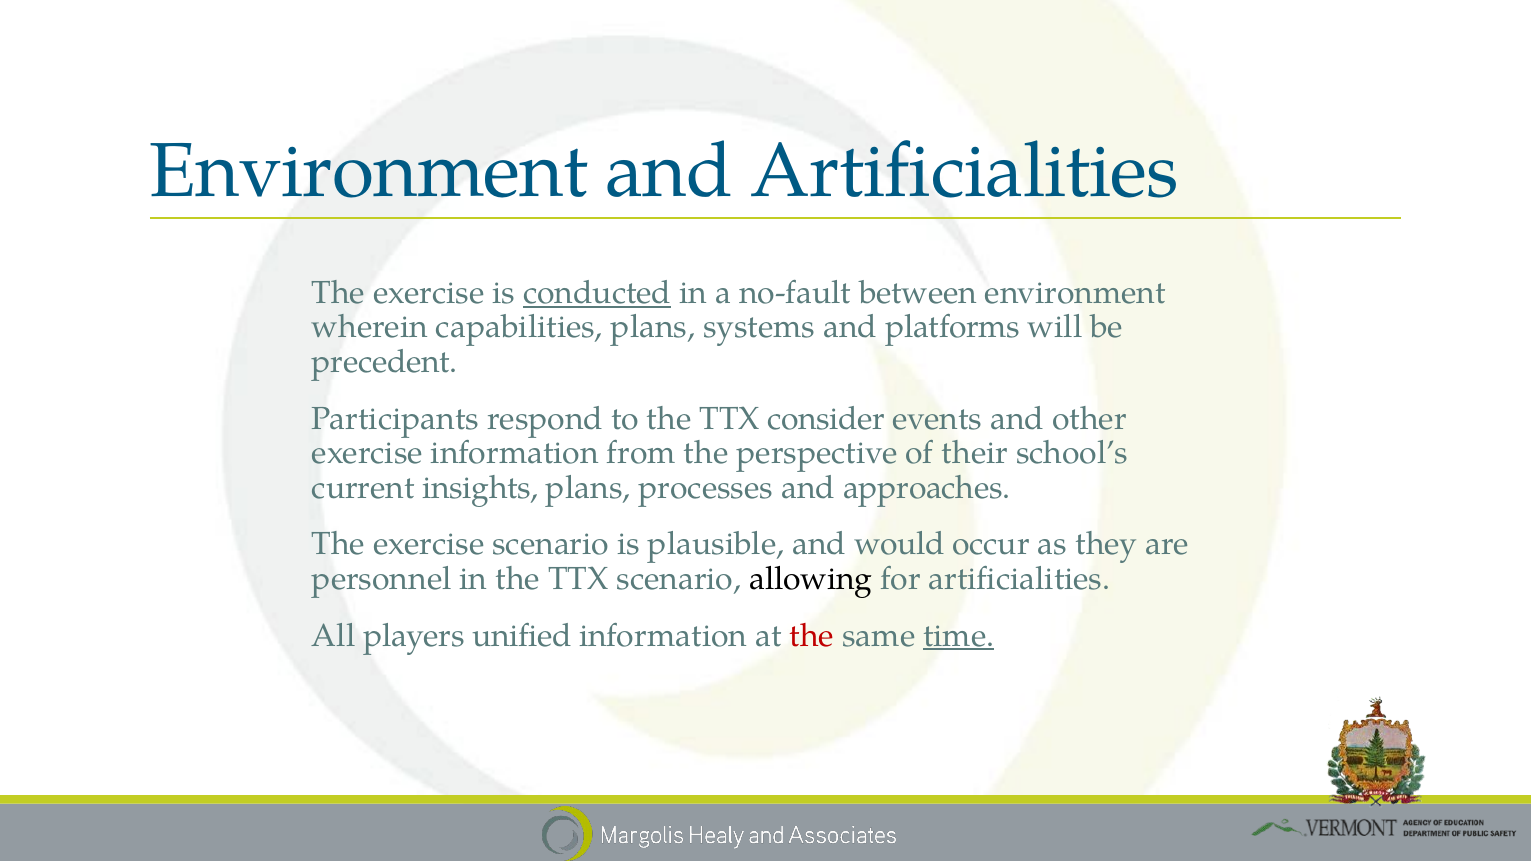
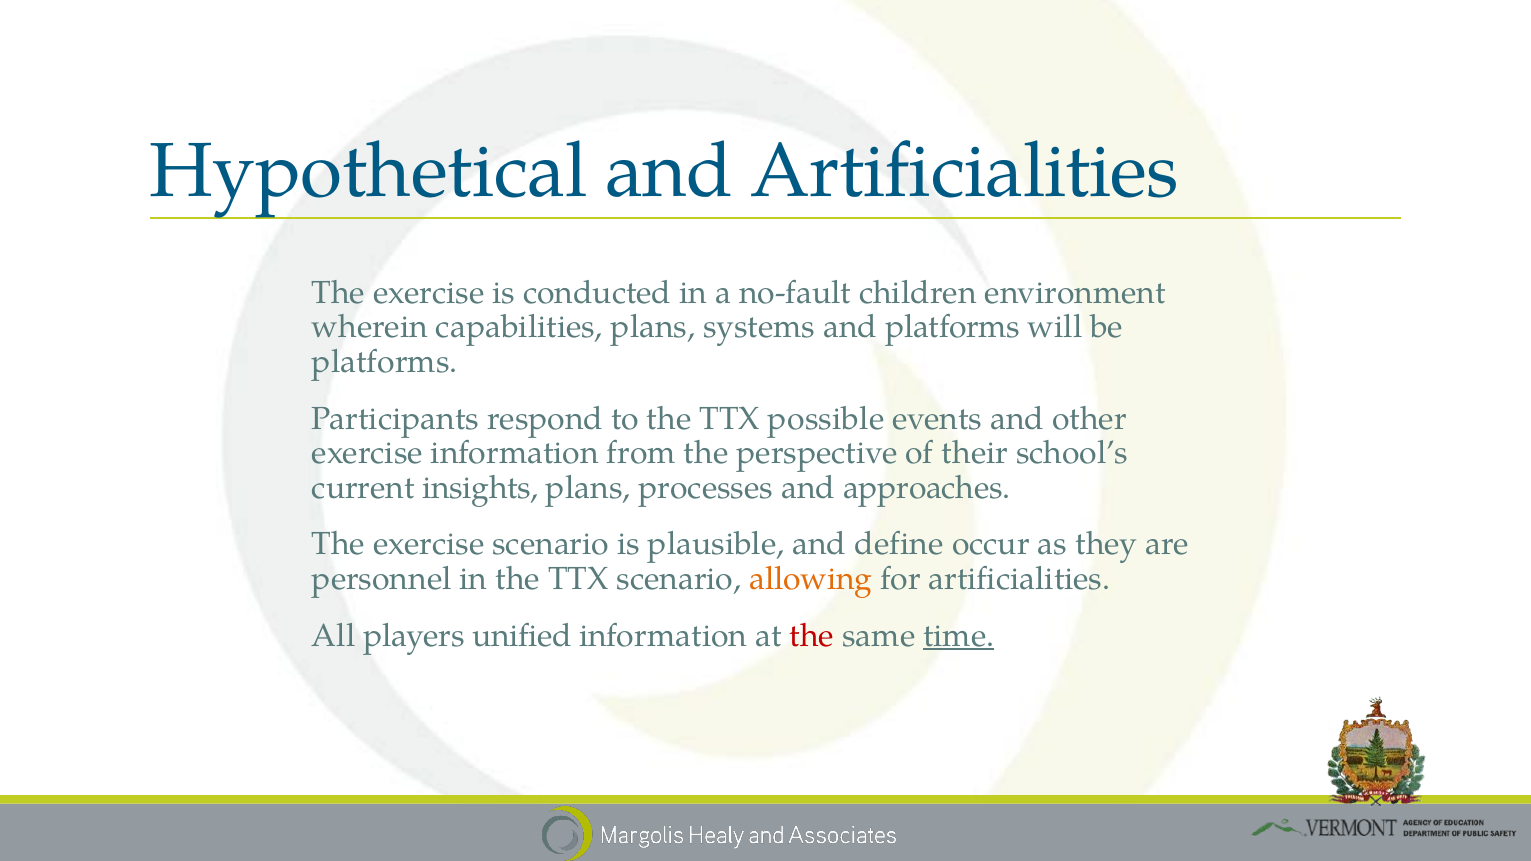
Environment: Environment -> Hypothetical (369, 172)
conducted underline: present -> none (597, 293)
between: between -> children (918, 293)
precedent: precedent -> platforms (385, 362)
consider: consider -> possible (826, 419)
would: would -> define (899, 544)
allowing colour: black -> orange (811, 579)
